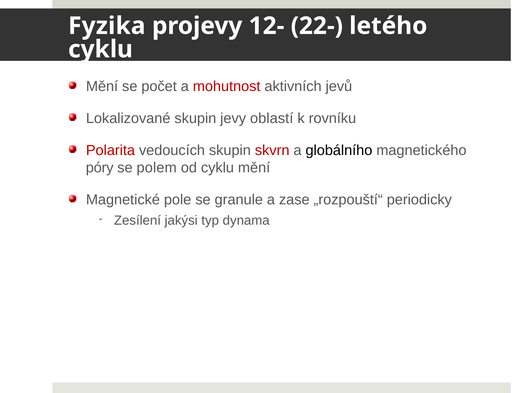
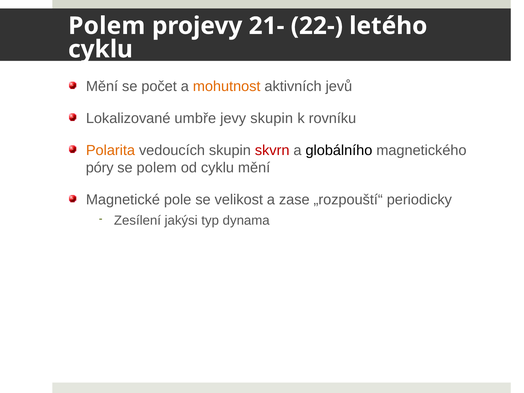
Fyzika: Fyzika -> Polem (107, 26)
12-: 12- -> 21- (267, 26)
mohutnost colour: red -> orange (227, 86)
Lokalizované skupin: skupin -> umbře (195, 118)
jevy oblastí: oblastí -> skupin (272, 118)
Polarita colour: red -> orange (110, 150)
granule: granule -> velikost (239, 200)
